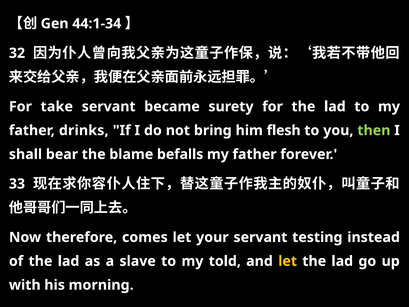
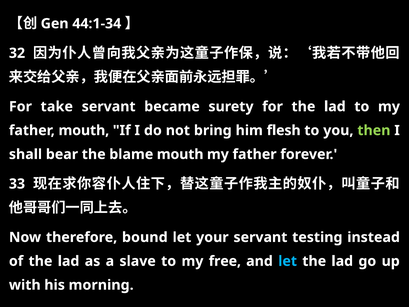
father drinks: drinks -> mouth (84, 130)
blame befalls: befalls -> mouth (180, 154)
comes: comes -> bound (145, 237)
told: told -> free (225, 261)
let colour: yellow -> light blue (288, 261)
